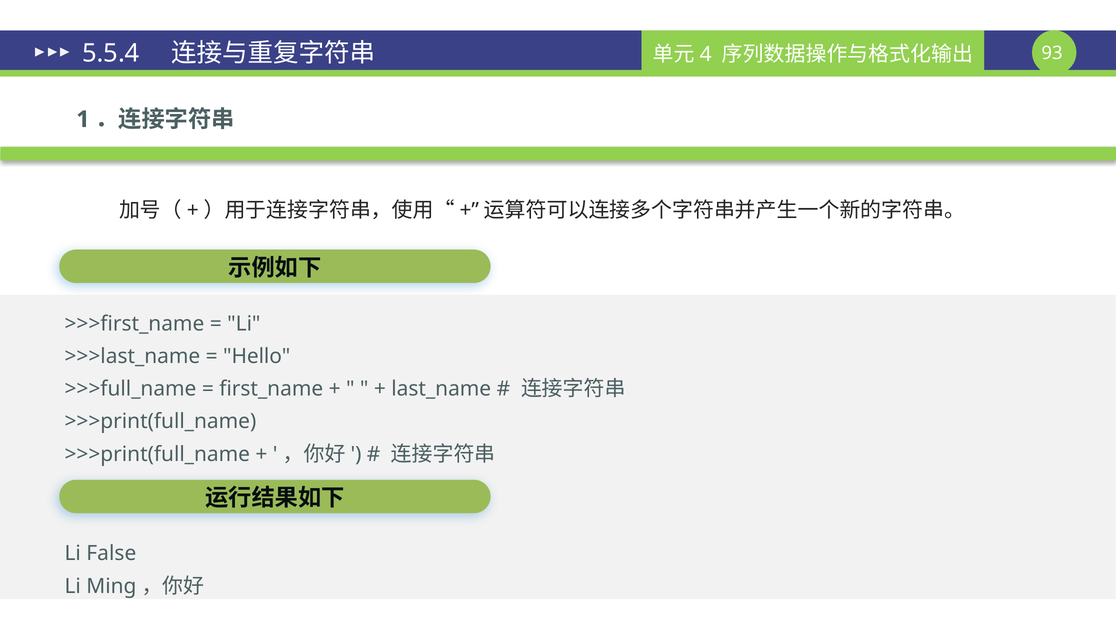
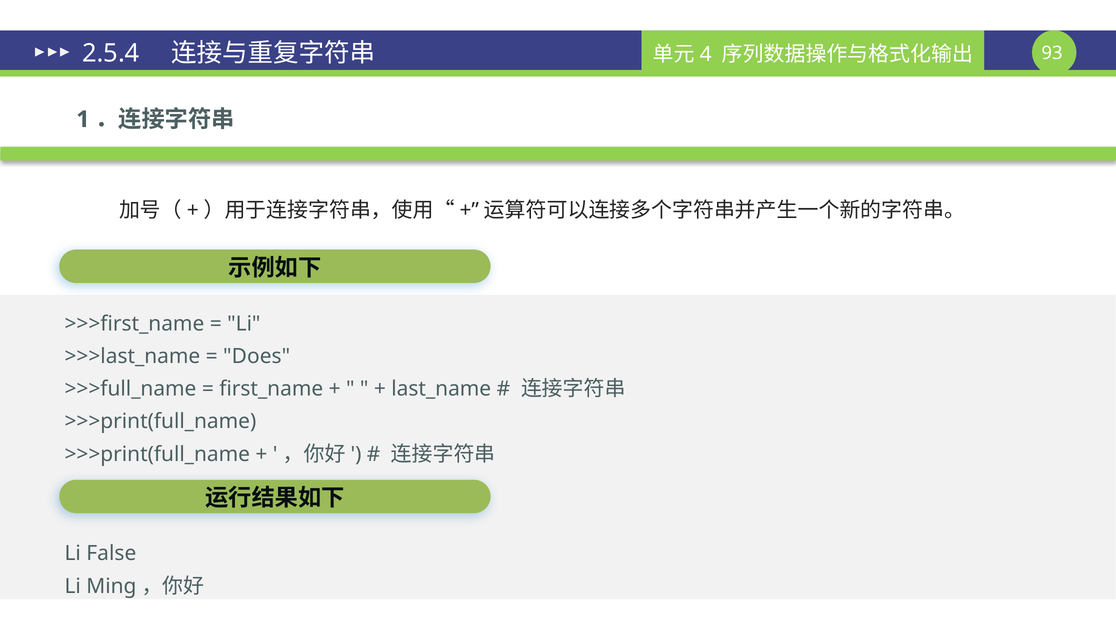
5.5.4: 5.5.4 -> 2.5.4 (111, 53)
Hello: Hello -> Does (257, 356)
